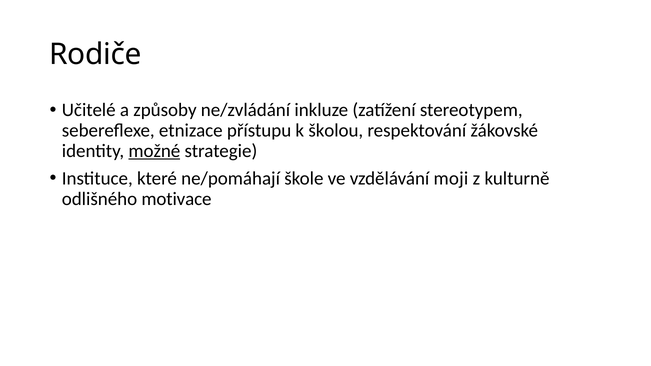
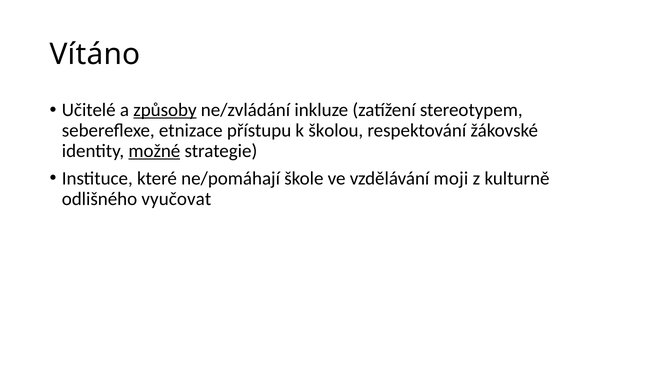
Rodiče: Rodiče -> Vítáno (95, 55)
způsoby underline: none -> present (165, 110)
motivace: motivace -> vyučovat (176, 199)
